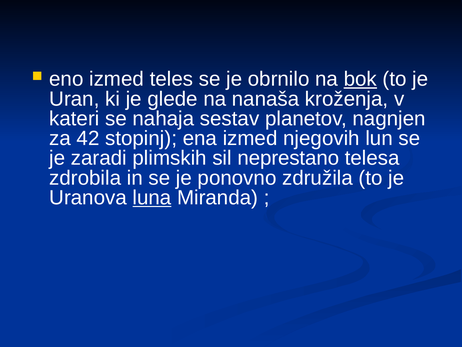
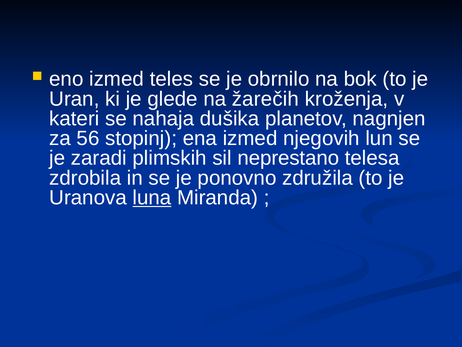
bok underline: present -> none (360, 79)
nanaša: nanaša -> žarečih (265, 99)
sestav: sestav -> dušika (230, 119)
42: 42 -> 56 (88, 138)
